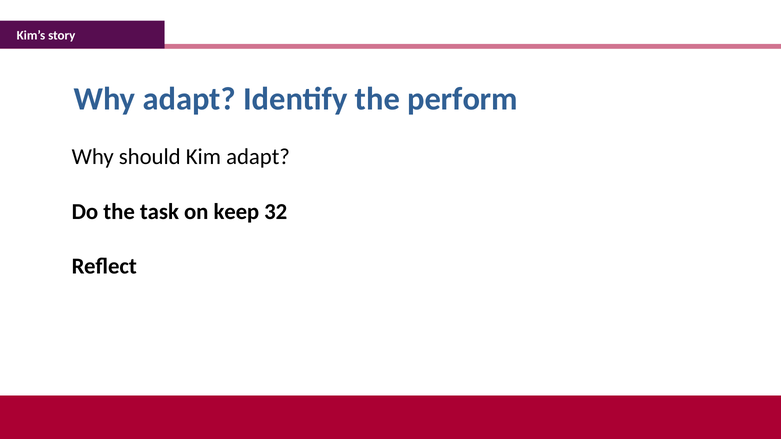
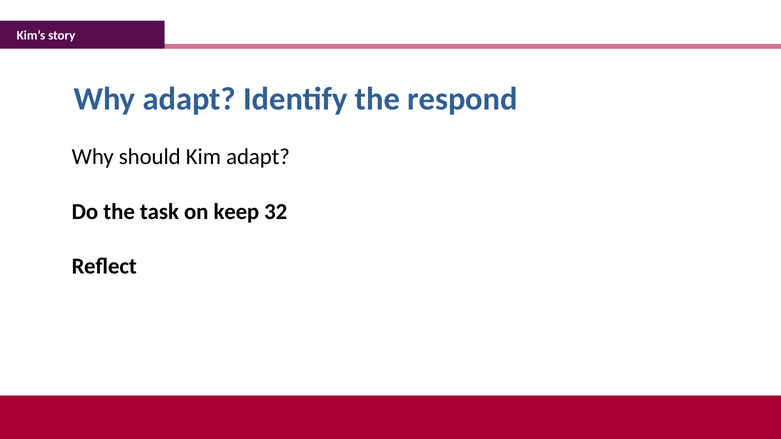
perform: perform -> respond (463, 99)
